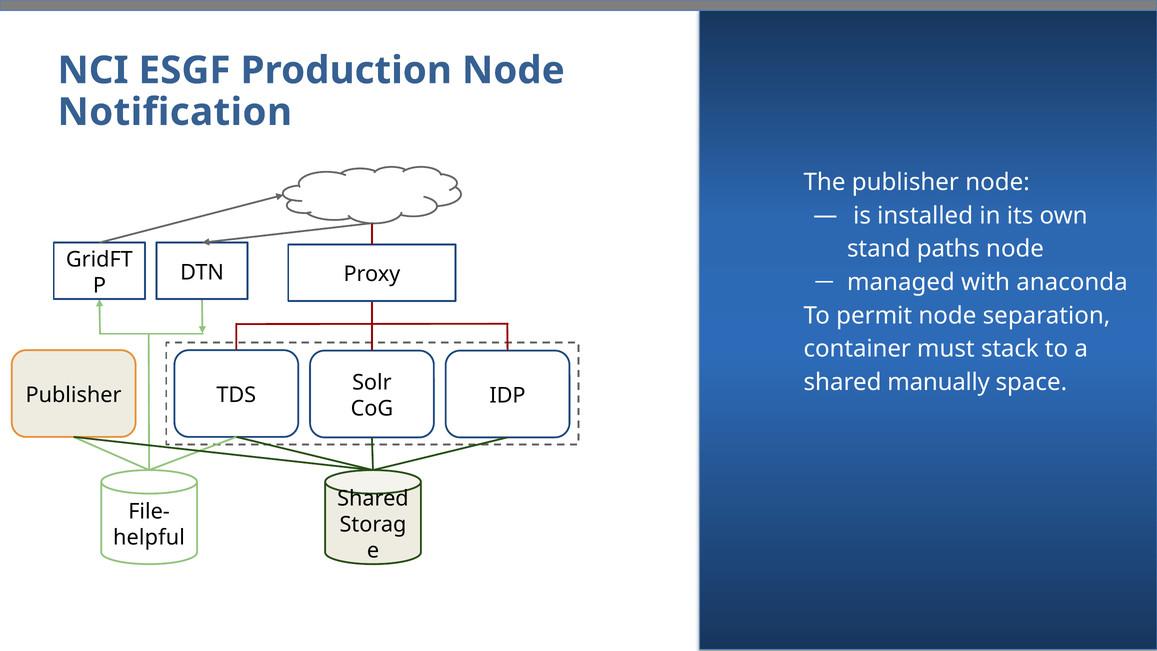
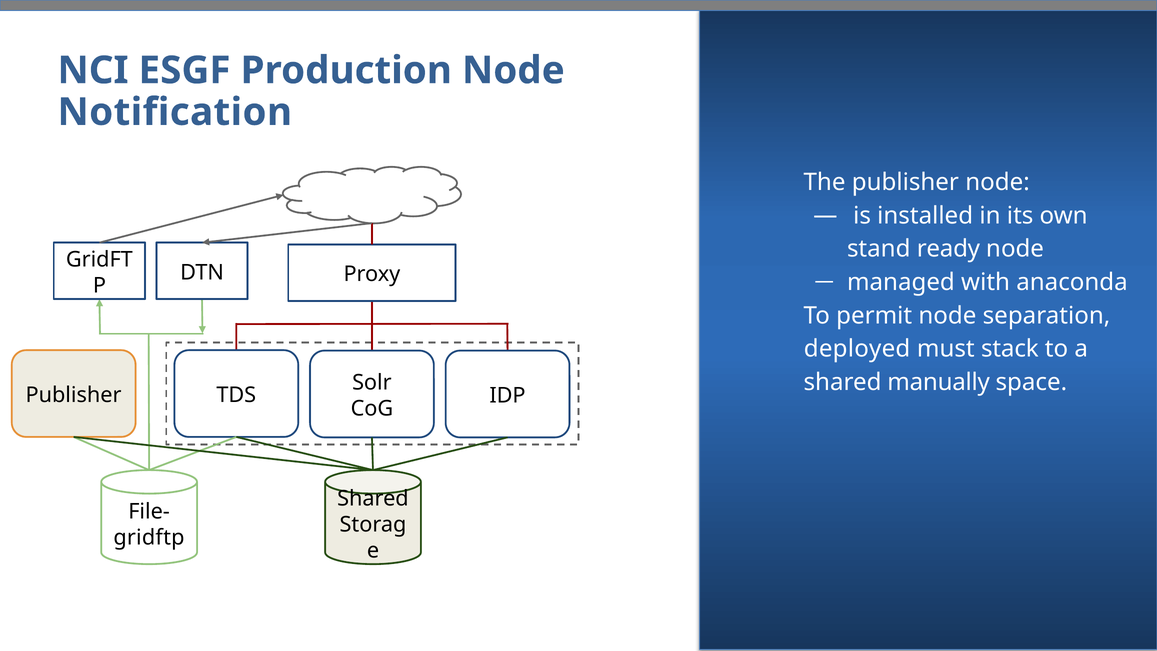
paths: paths -> ready (948, 249)
container: container -> deployed (857, 349)
helpful: helpful -> gridftp (149, 537)
